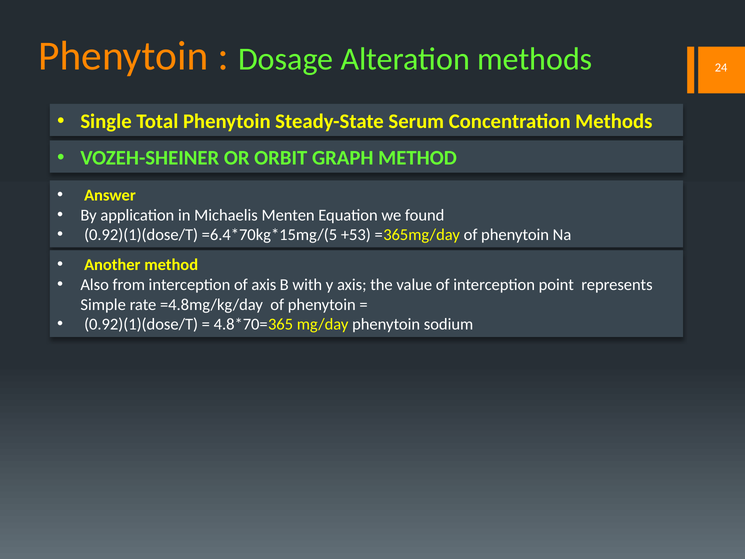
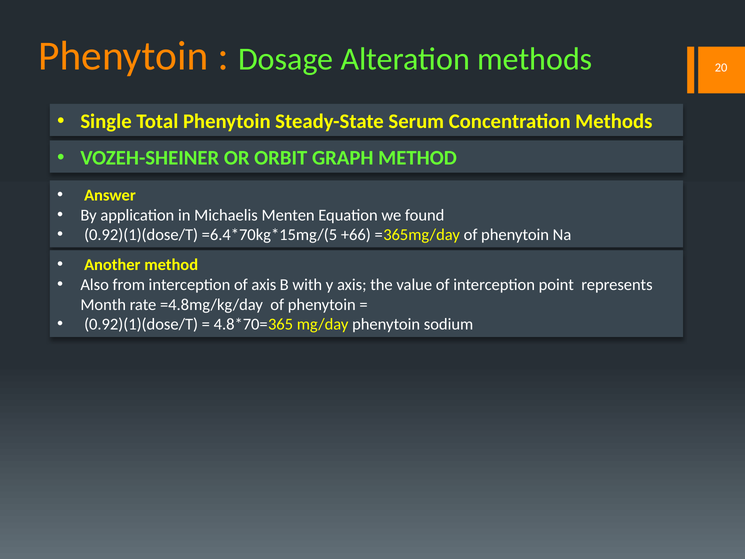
24: 24 -> 20 (721, 68)
+53: +53 -> +66 (356, 235)
Simple: Simple -> Month (103, 304)
